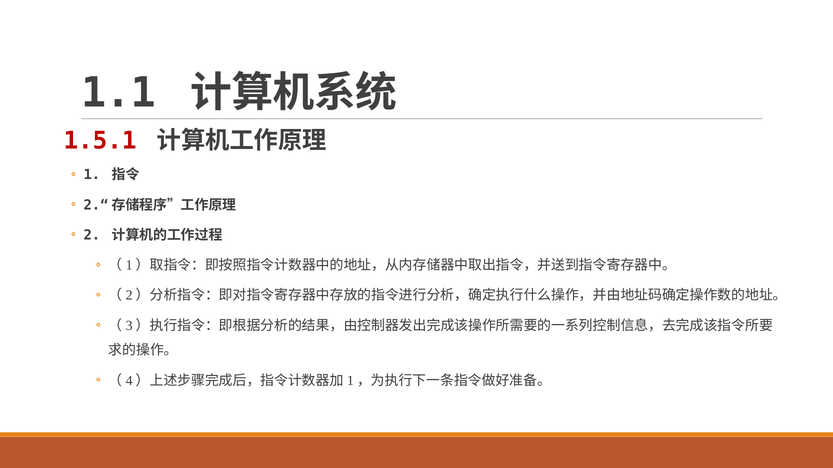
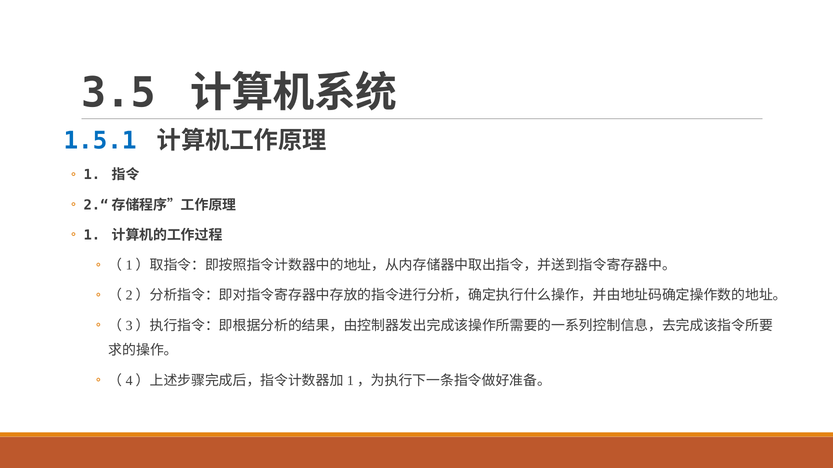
1.1: 1.1 -> 3.5 (118, 93)
1.5.1 colour: red -> blue (100, 141)
2: 2 -> 1 (92, 235)
